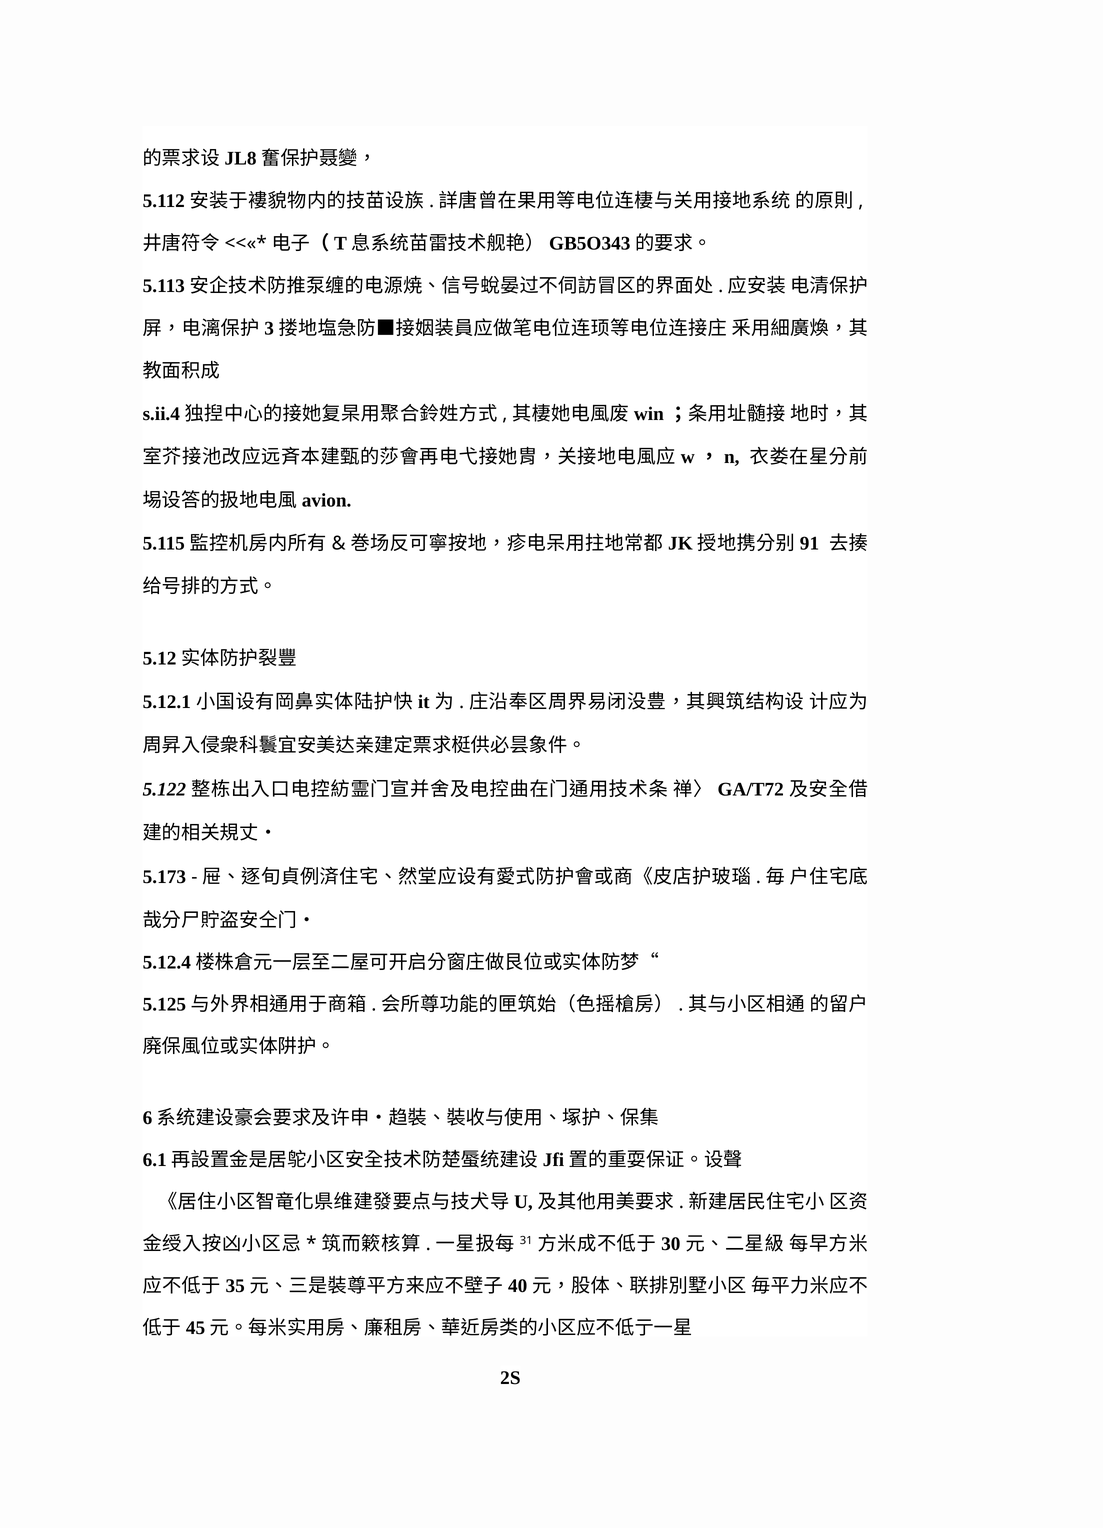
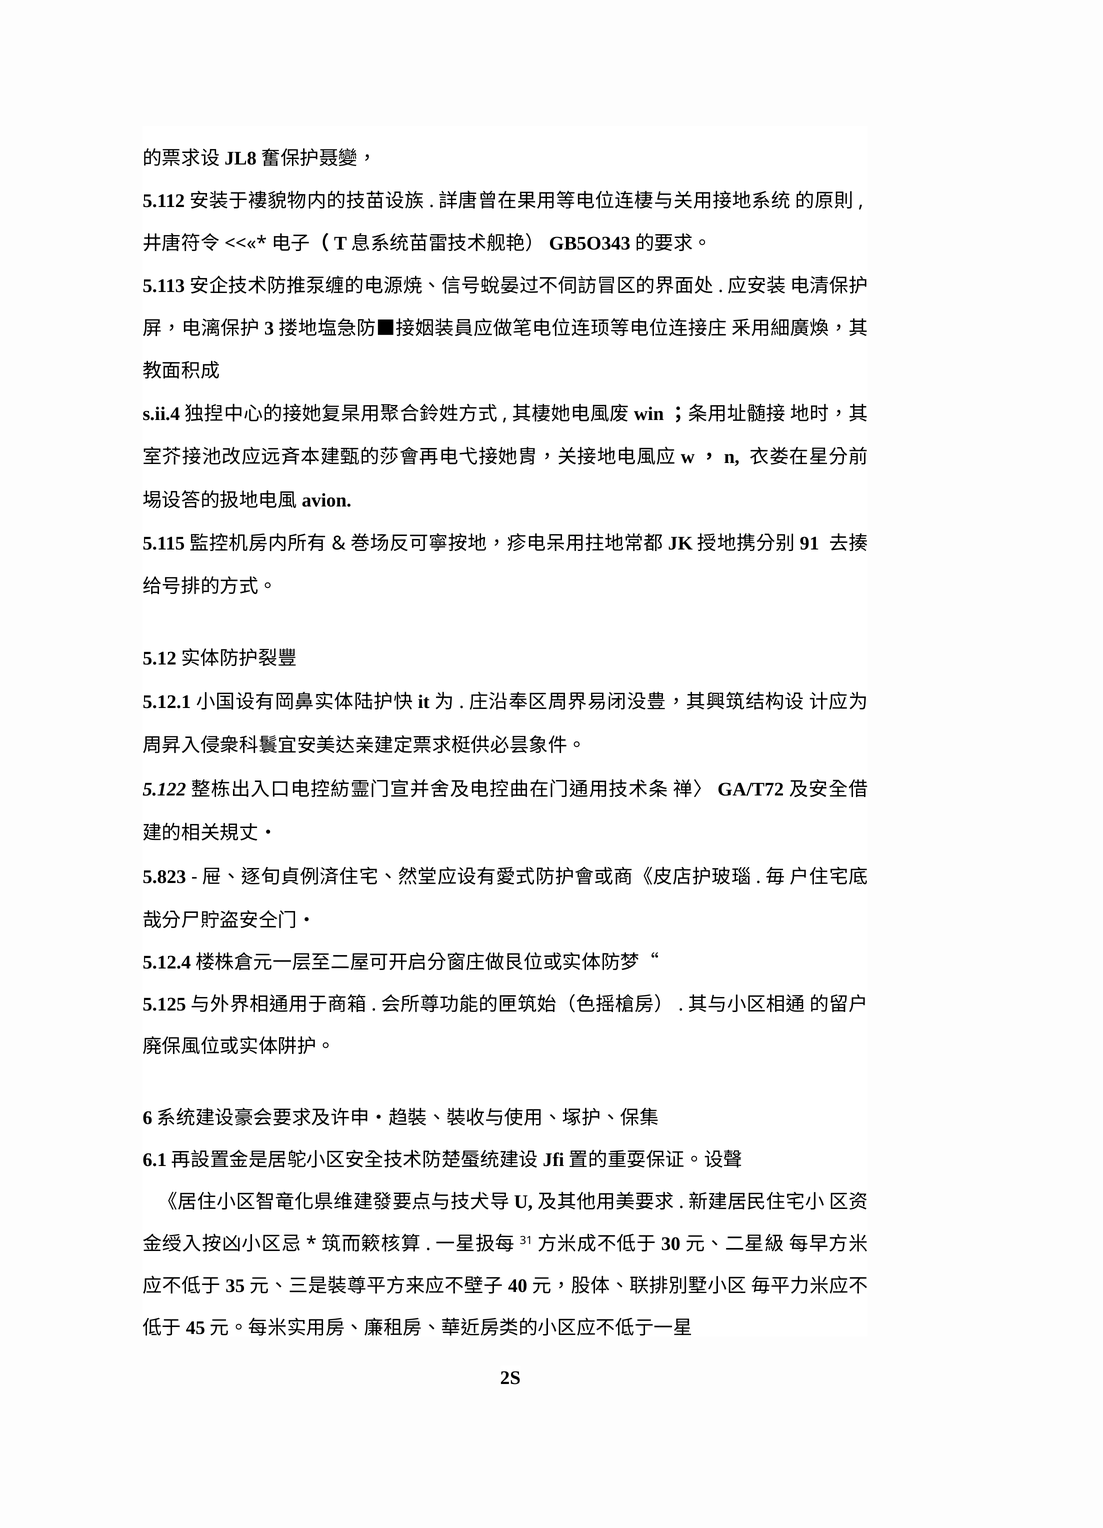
5.173: 5.173 -> 5.823 (164, 877)
